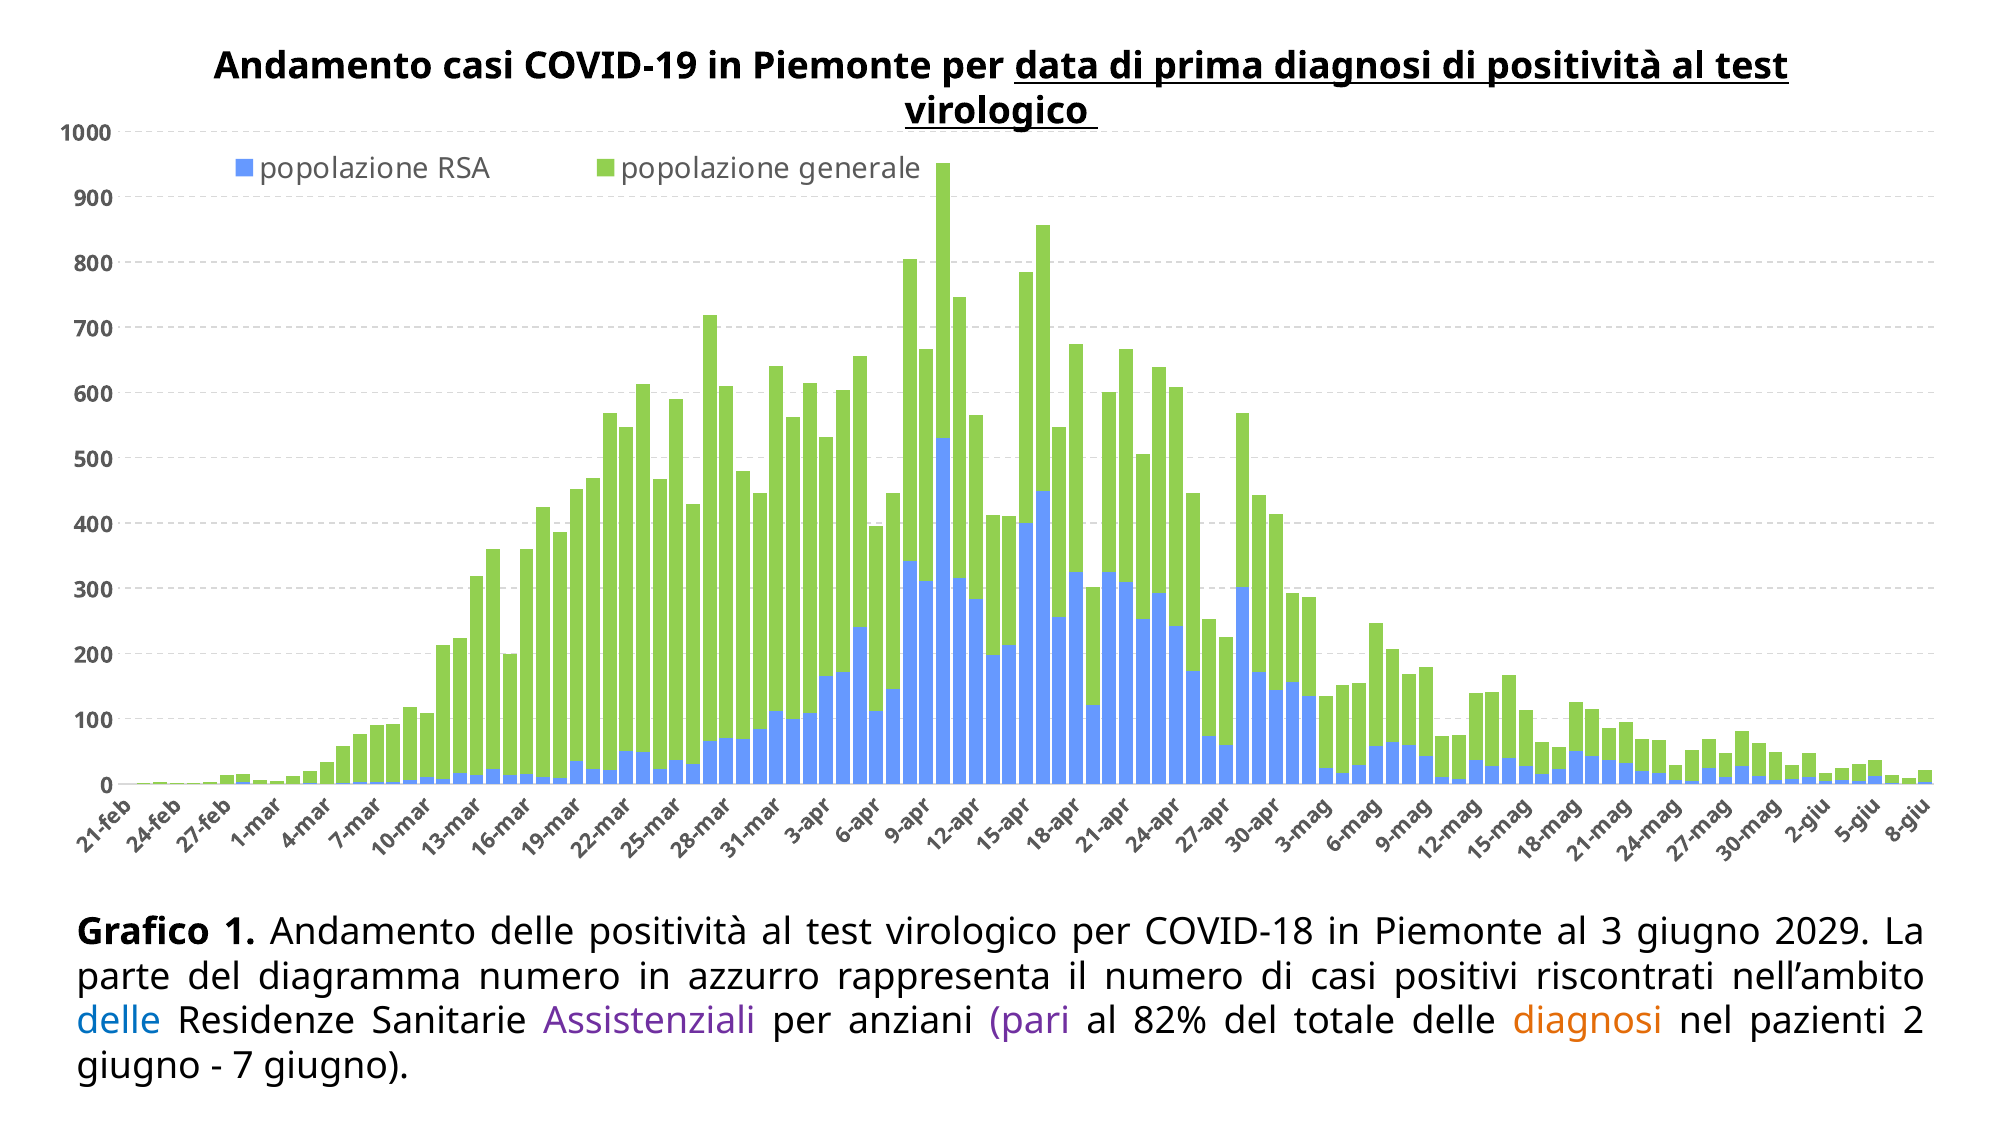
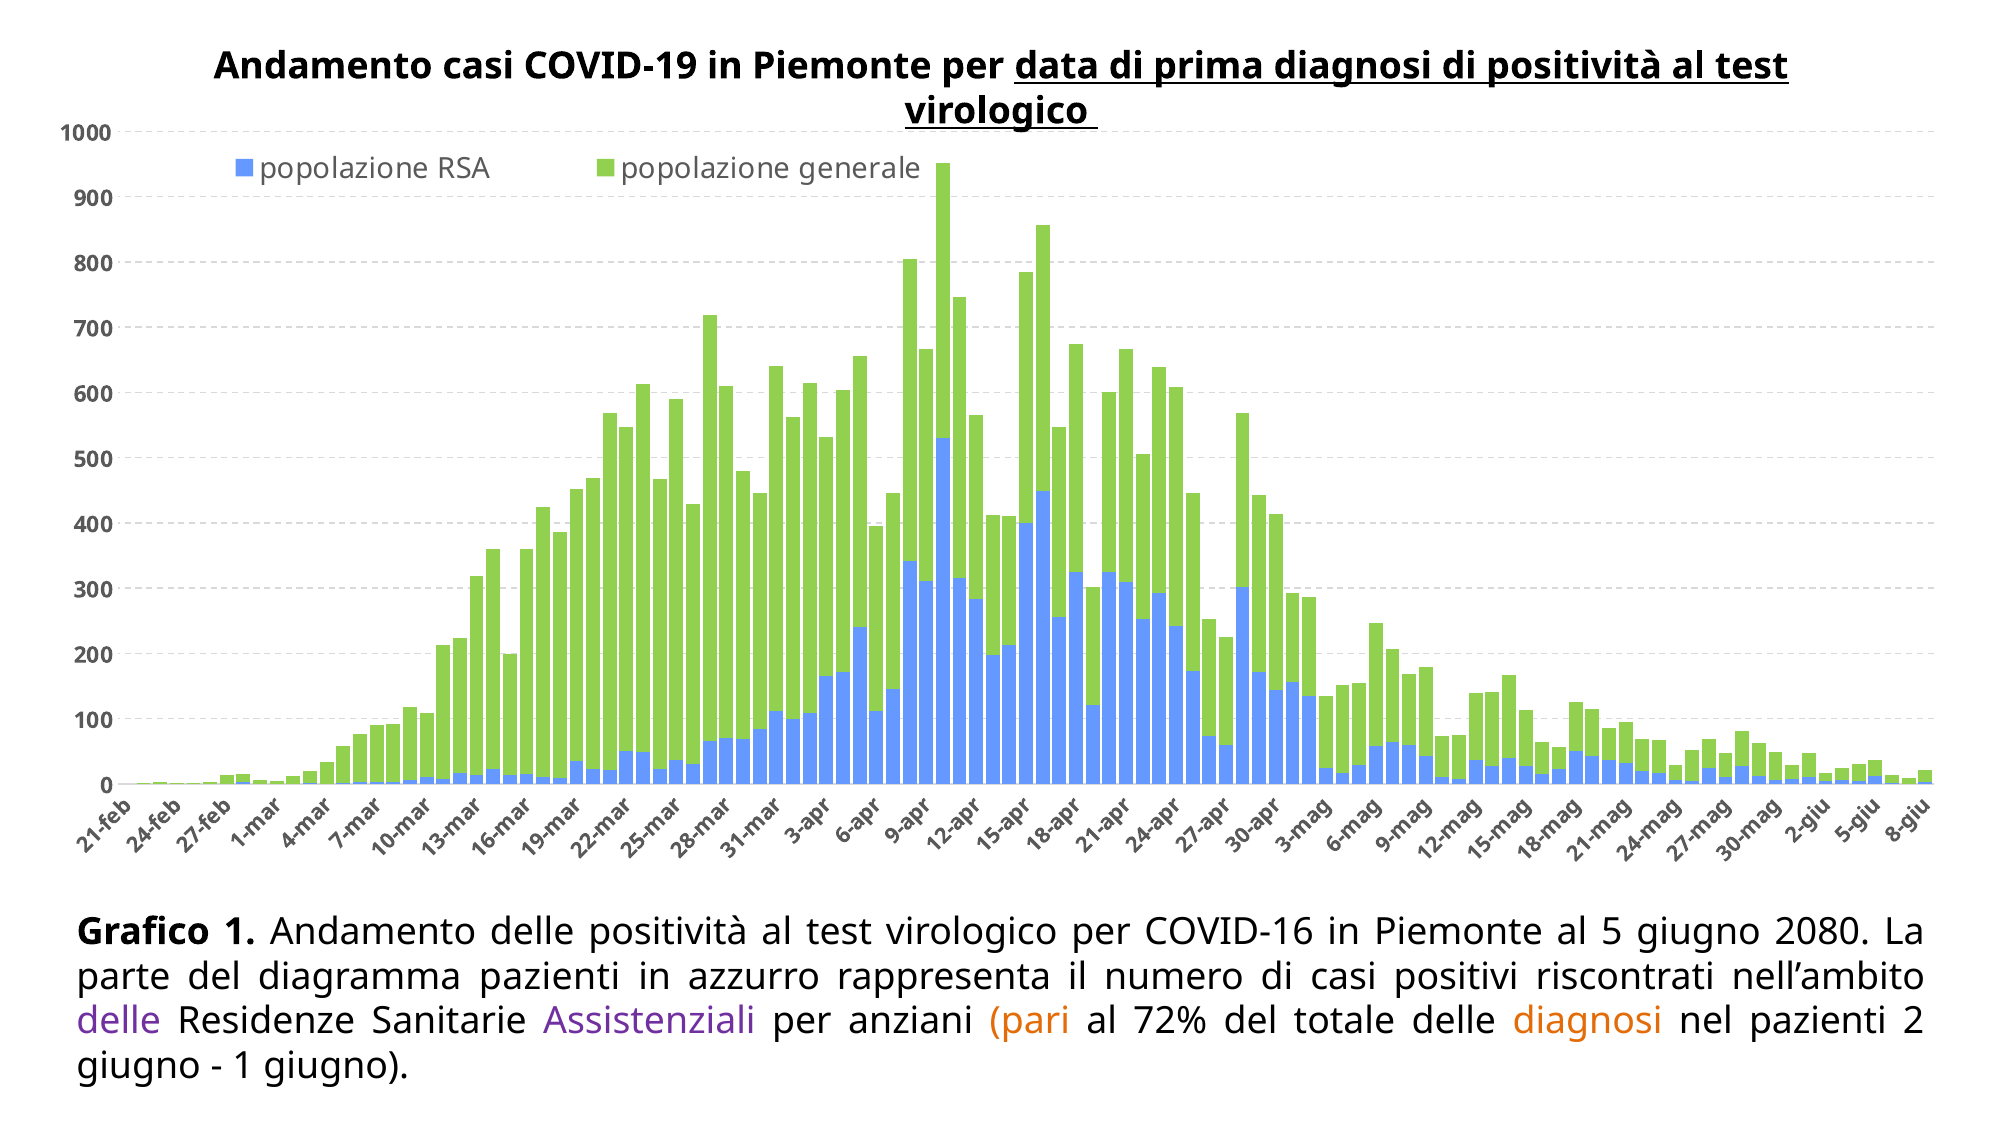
COVID-18: COVID-18 -> COVID-16 (1229, 931)
al 3: 3 -> 5 (1612, 931)
2029: 2029 -> 2080 (1822, 931)
diagramma numero: numero -> pazienti (550, 976)
delle colour: blue -> purple (119, 1021)
pari colour: purple -> orange (1030, 1021)
82%: 82% -> 72% (1170, 1021)
7: 7 -> 1 (243, 1066)
